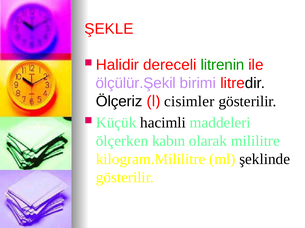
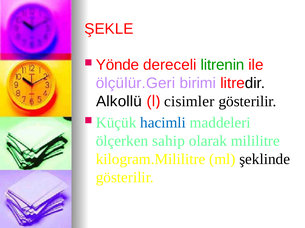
Halidir: Halidir -> Yönde (117, 65)
ölçülür.Şekil: ölçülür.Şekil -> ölçülür.Geri (136, 83)
Ölçeriz: Ölçeriz -> Alkollü (119, 102)
hacimli colour: black -> blue (163, 123)
kabın: kabın -> sahip (168, 141)
